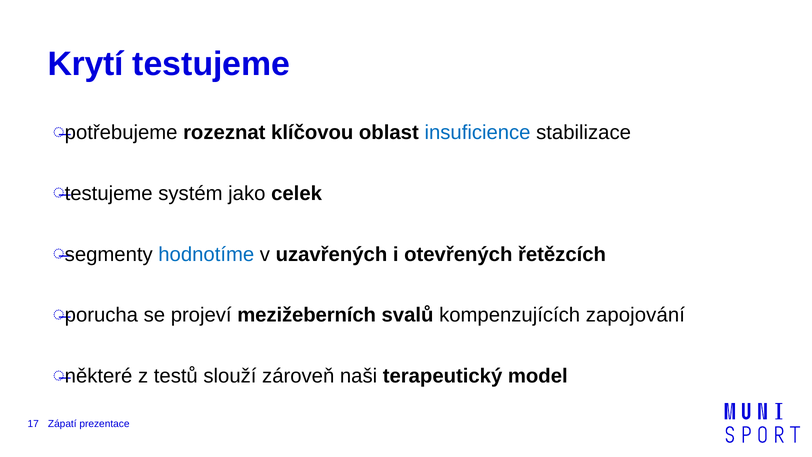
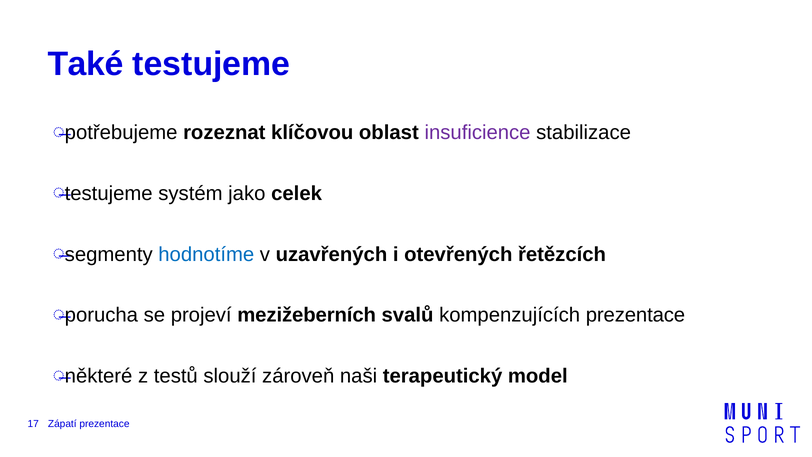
Krytí: Krytí -> Také (86, 64)
insuficience colour: blue -> purple (478, 132)
kompenzujících zapojování: zapojování -> prezentace (635, 315)
